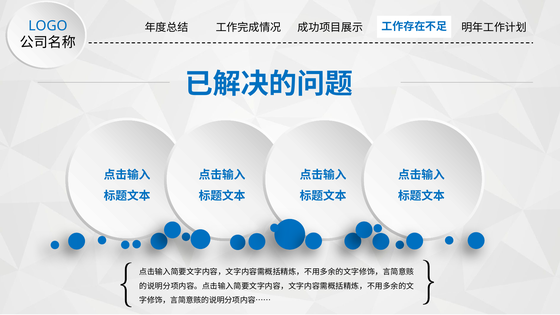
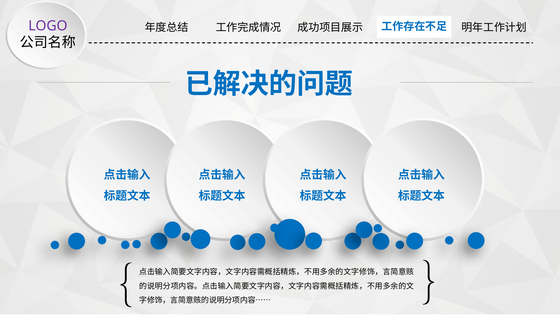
LOGO colour: blue -> purple (48, 26)
